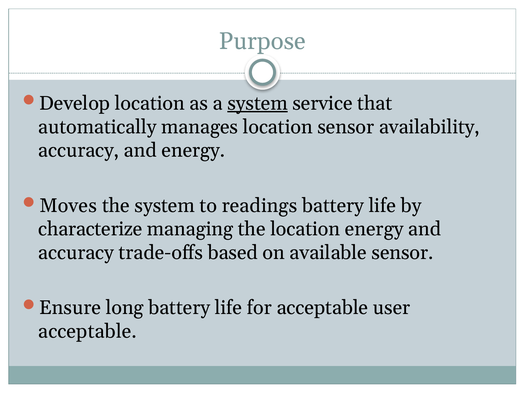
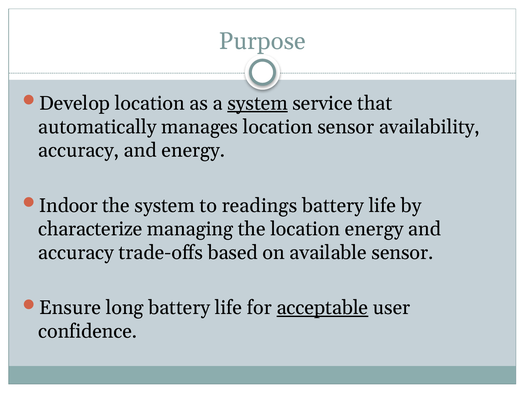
Moves: Moves -> Indoor (68, 206)
acceptable underline: none -> present (322, 308)
acceptable: acceptable -> confidence (88, 332)
